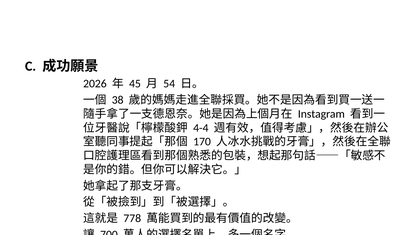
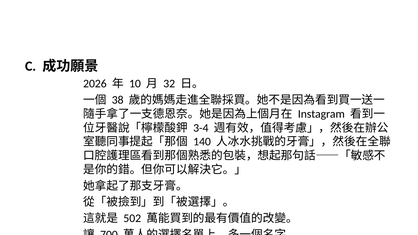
45: 45 -> 10 (135, 84)
54: 54 -> 32 (169, 84)
4-4: 4-4 -> 3-4 (201, 128)
170: 170 -> 140 (202, 142)
778: 778 -> 502 (132, 219)
